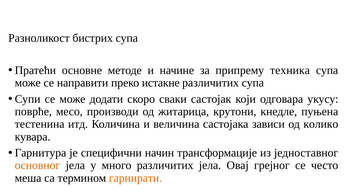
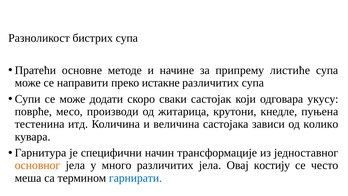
техника: техника -> листиће (290, 70)
грејног: грејног -> костију (272, 165)
гарнирати colour: orange -> blue (135, 178)
